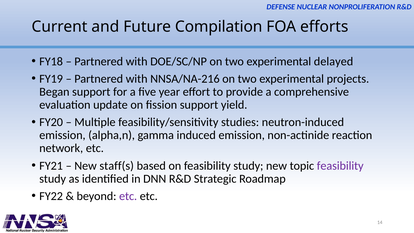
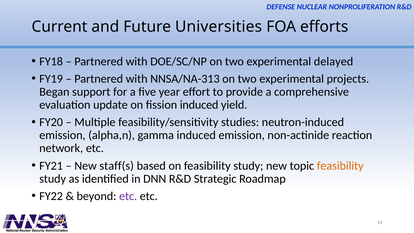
Compilation: Compilation -> Universities (219, 27)
NNSA/NA-216: NNSA/NA-216 -> NNSA/NA-313 (185, 79)
fission support: support -> induced (199, 105)
feasibility colour: purple -> orange (340, 166)
